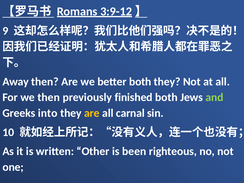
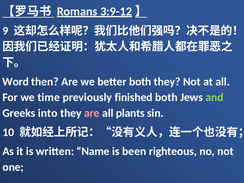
Away: Away -> Word (16, 82)
we then: then -> time (49, 97)
are colour: yellow -> pink (92, 113)
carnal: carnal -> plants (130, 113)
Other: Other -> Name (93, 151)
